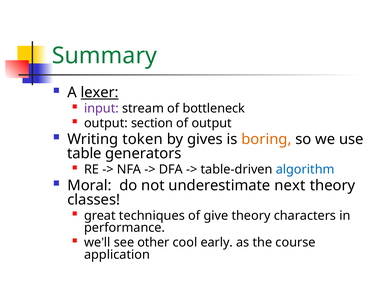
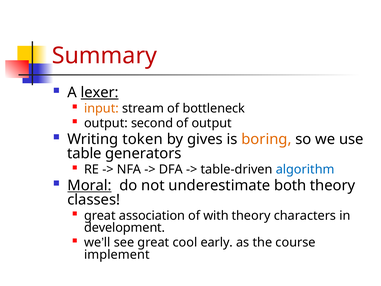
Summary colour: green -> red (104, 56)
input colour: purple -> orange (101, 108)
section: section -> second (152, 123)
Moral underline: none -> present (90, 185)
next: next -> both (290, 185)
techniques: techniques -> association (152, 215)
give: give -> with (216, 215)
performance: performance -> development (125, 228)
see other: other -> great (153, 242)
application: application -> implement (117, 254)
